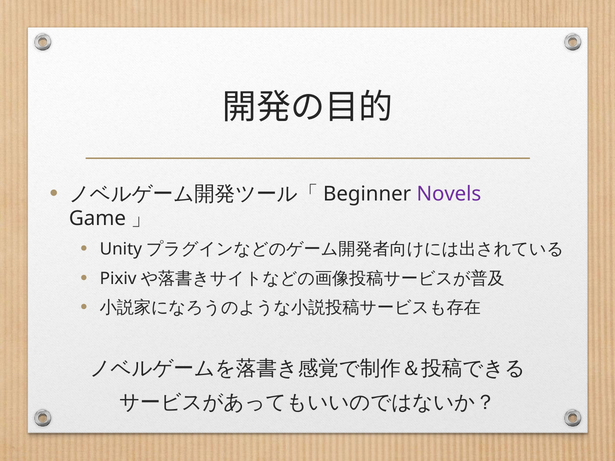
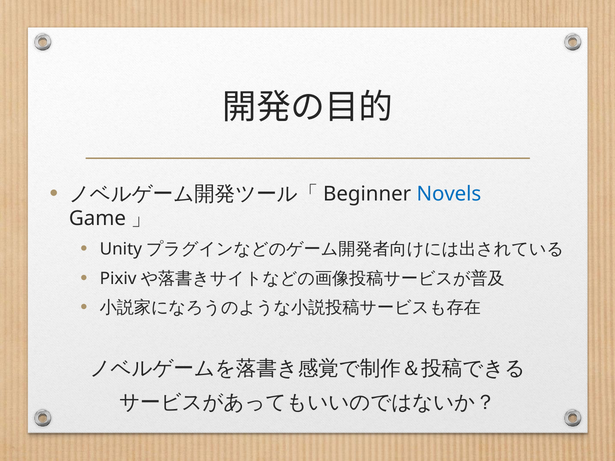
Novels colour: purple -> blue (449, 194)
